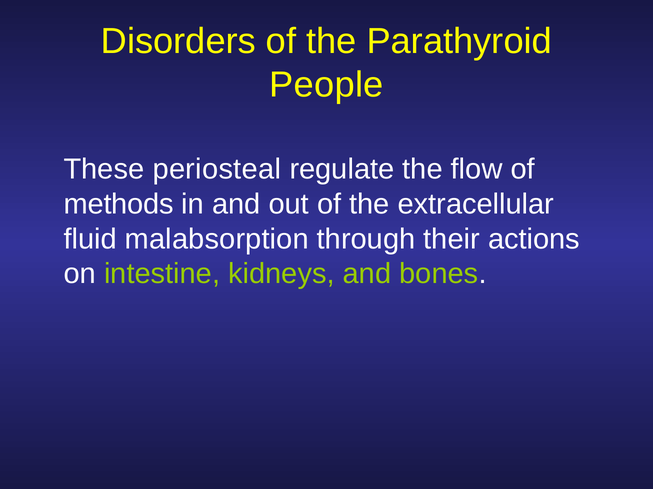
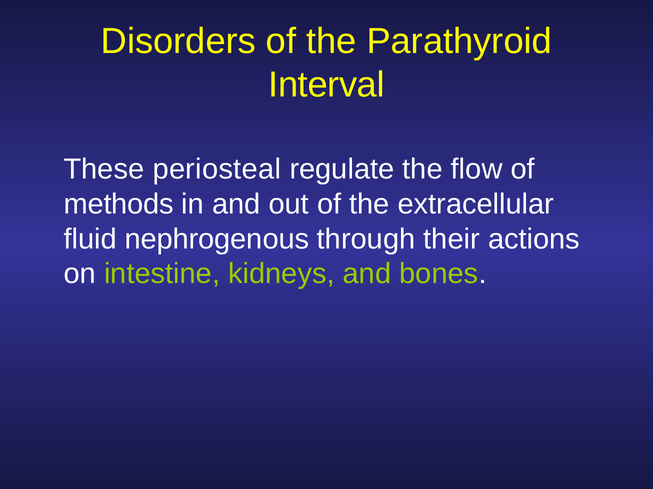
People: People -> Interval (327, 85)
malabsorption: malabsorption -> nephrogenous (217, 239)
